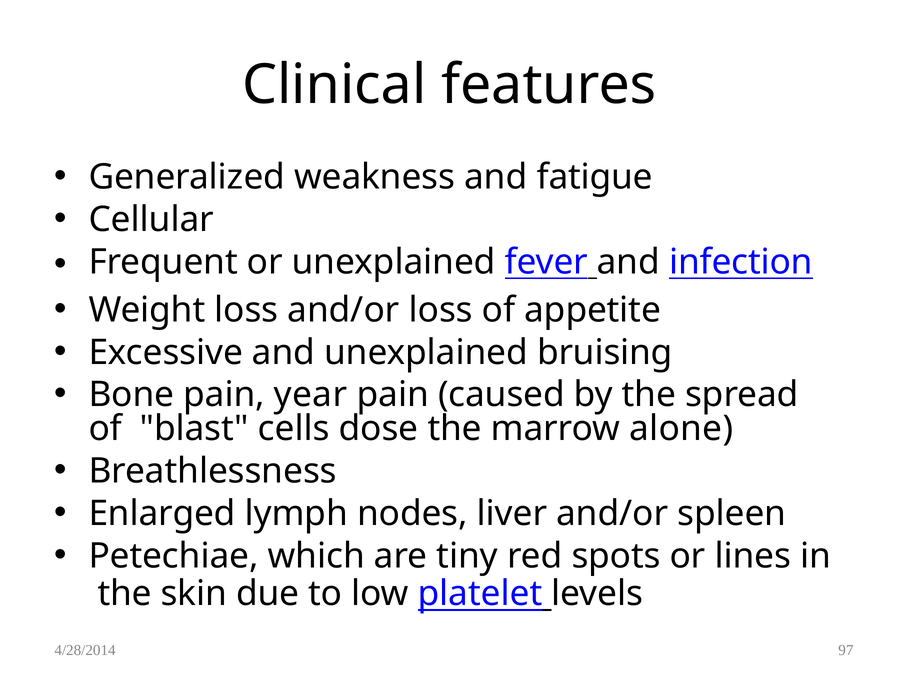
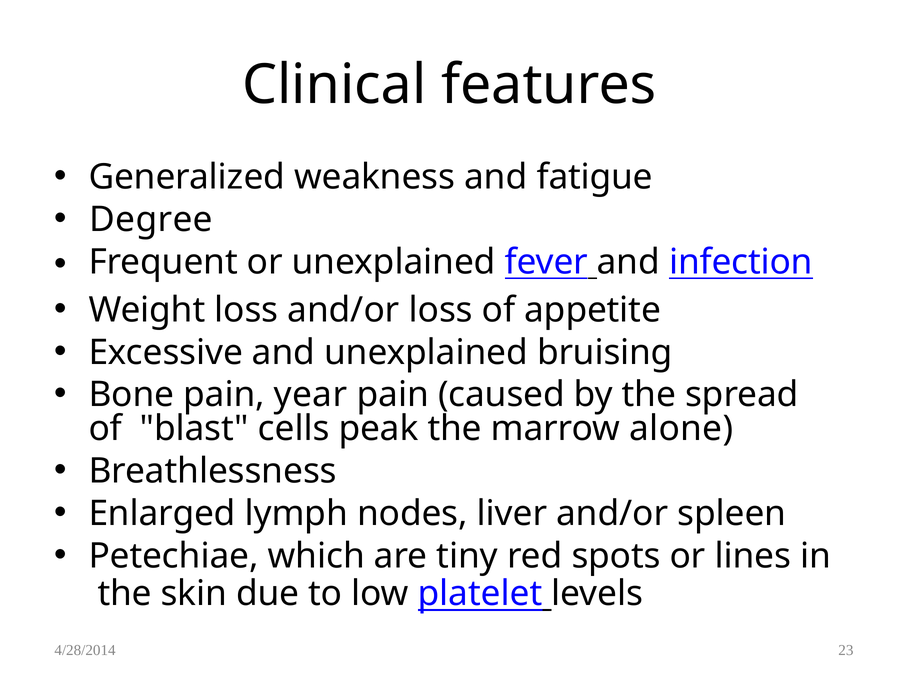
Cellular: Cellular -> Degree (151, 220)
dose: dose -> peak (379, 429)
97: 97 -> 23 (846, 650)
